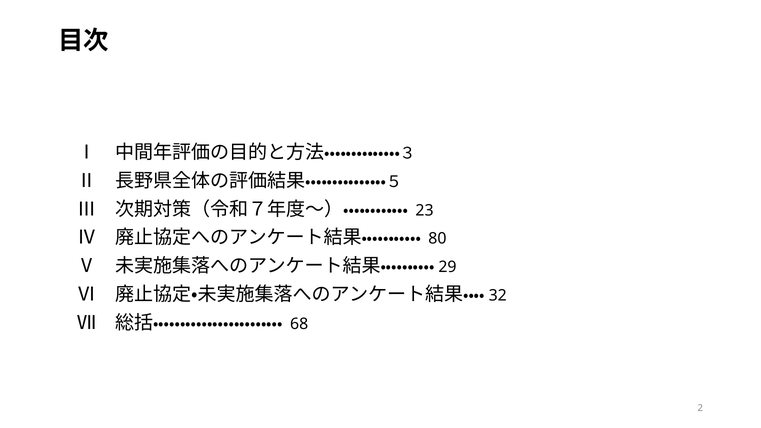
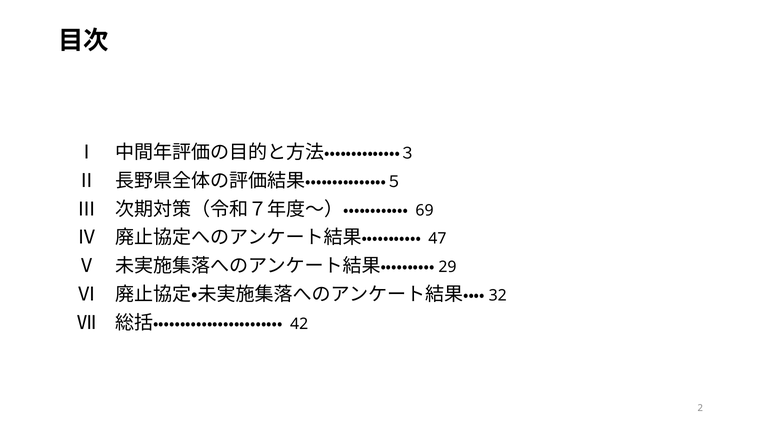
23: 23 -> 69 (425, 210)
80: 80 -> 47 (437, 239)
68: 68 -> 42 (299, 324)
